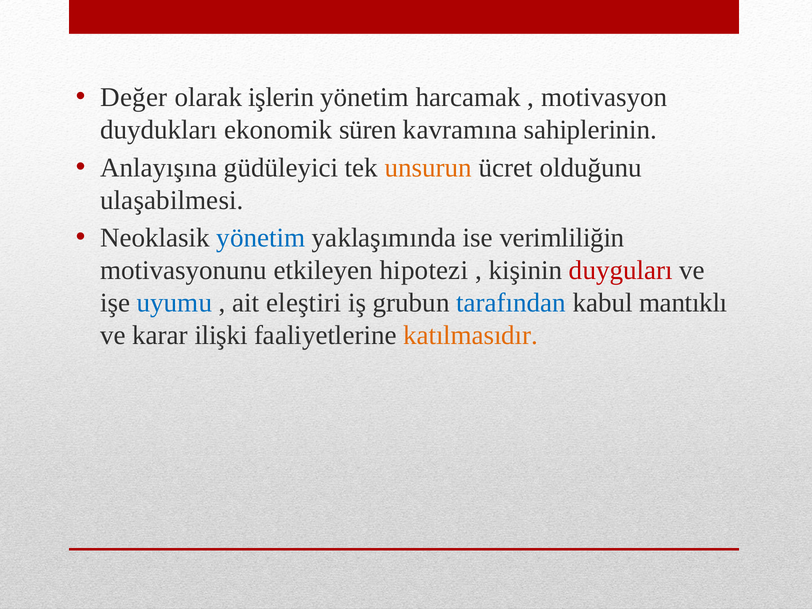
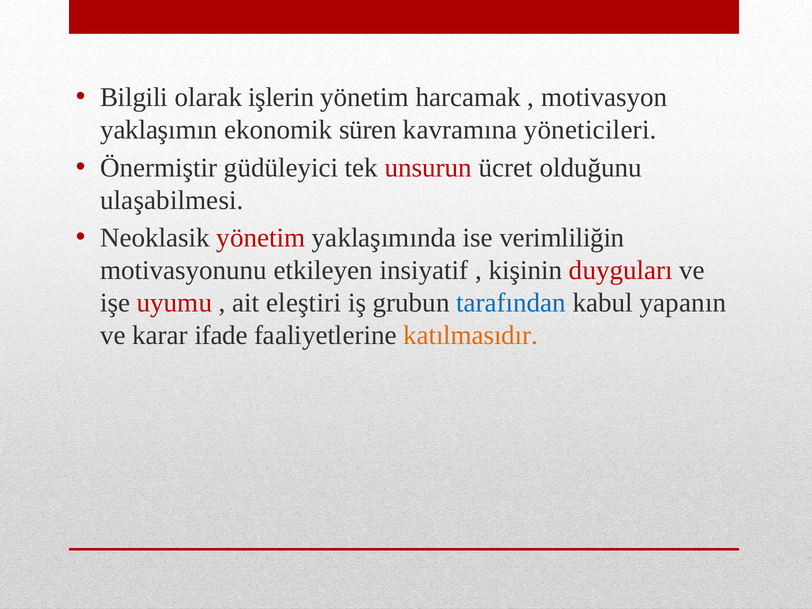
Değer: Değer -> Bilgili (134, 97)
duydukları: duydukları -> yaklaşımın (159, 130)
sahiplerinin: sahiplerinin -> yöneticileri (590, 130)
Anlayışına: Anlayışına -> Önermiştir (159, 168)
unsurun colour: orange -> red (428, 168)
yönetim colour: blue -> red (261, 238)
hipotezi: hipotezi -> insiyatif (424, 271)
uyumu colour: blue -> red (174, 303)
mantıklı: mantıklı -> yapanın (683, 303)
ilişki: ilişki -> ifade (221, 335)
